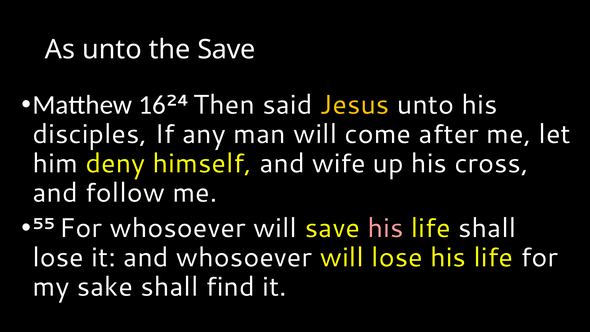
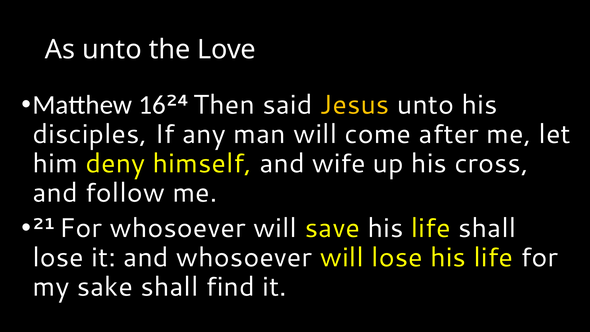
the Save: Save -> Love (226, 50)
55: 55 -> 21 (44, 224)
his colour: pink -> white (385, 228)
